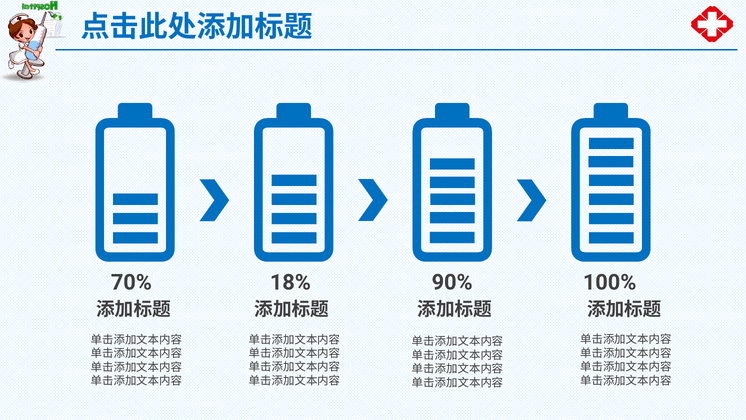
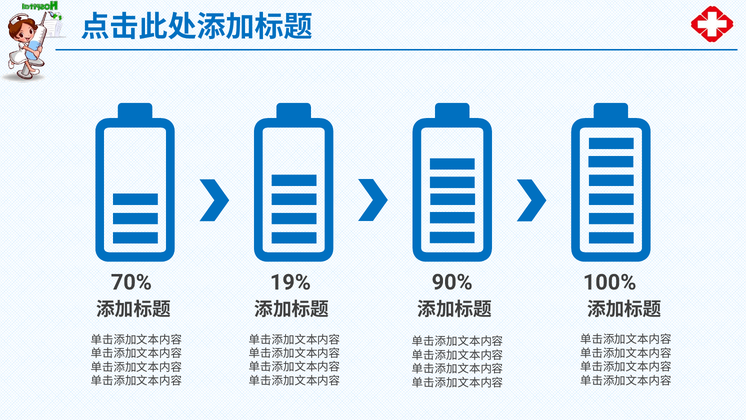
18%: 18% -> 19% (290, 282)
